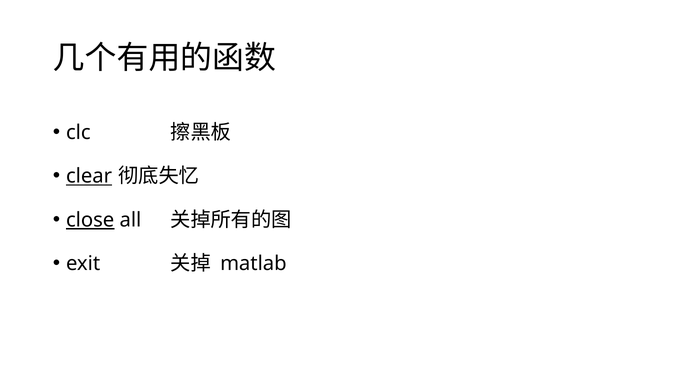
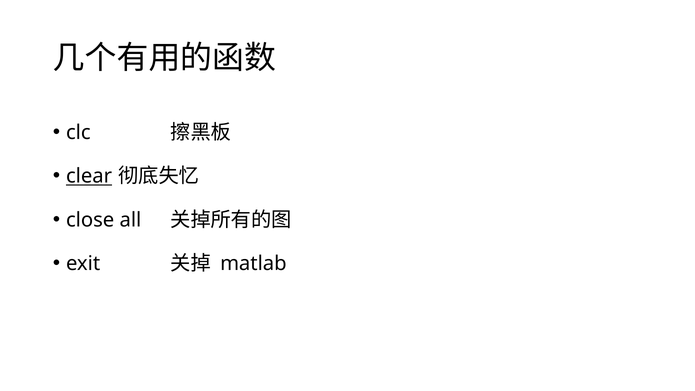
close underline: present -> none (90, 220)
